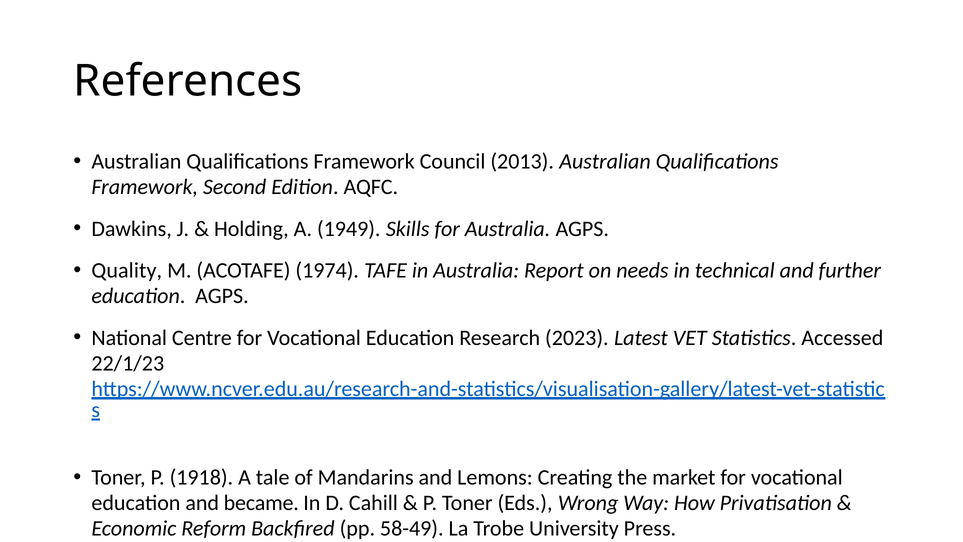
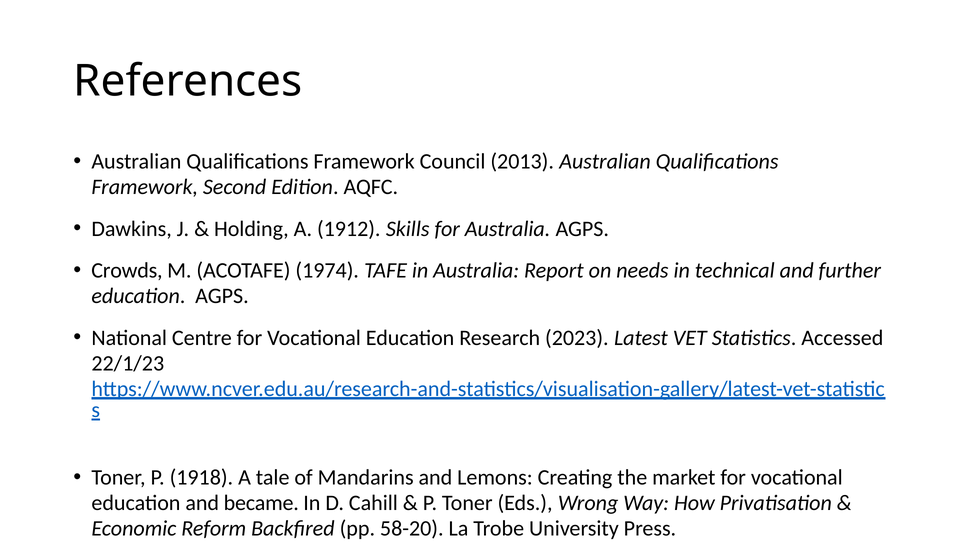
1949: 1949 -> 1912 (349, 229)
Quality: Quality -> Crowds (127, 270)
58-49: 58-49 -> 58-20 (412, 528)
